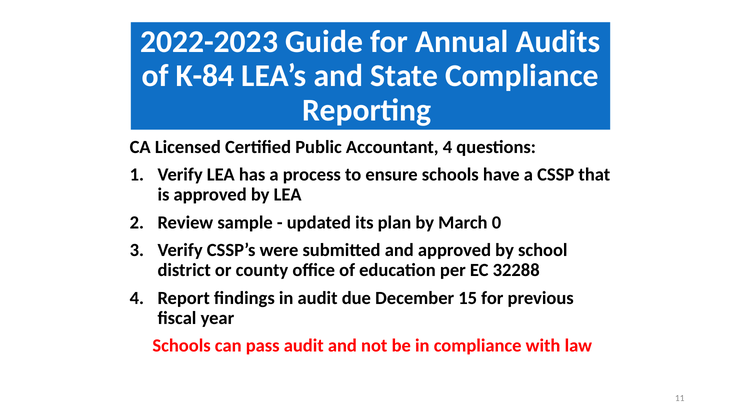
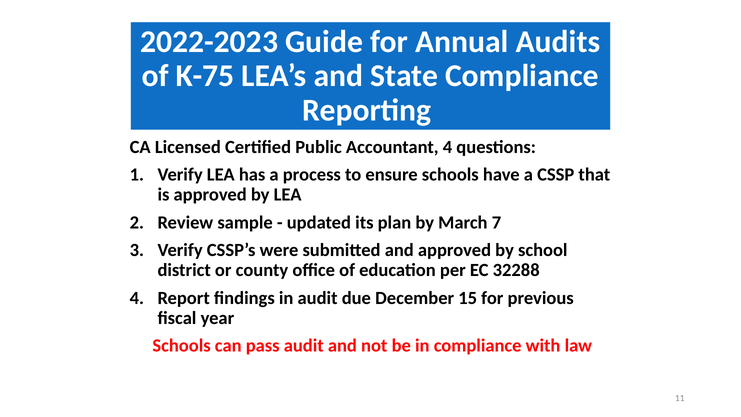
K-84: K-84 -> K-75 (205, 76)
0: 0 -> 7 (496, 222)
